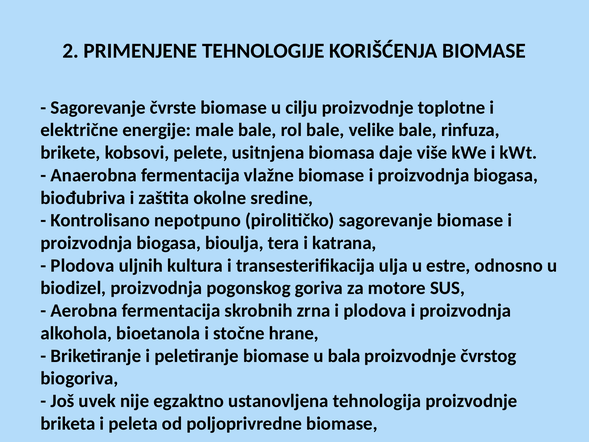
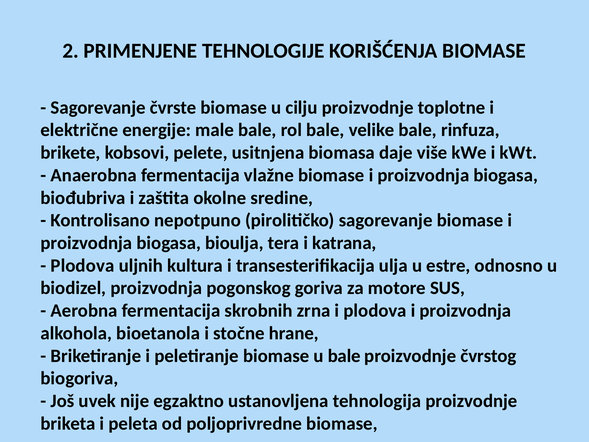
u bala: bala -> bale (344, 356)
